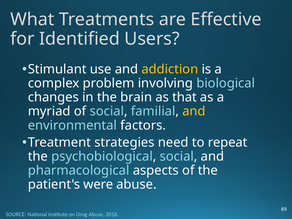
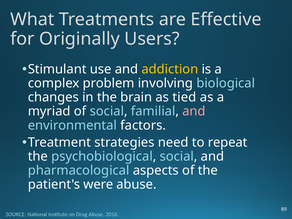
Identified: Identified -> Originally (79, 39)
that: that -> tied (184, 97)
and colour: yellow -> pink (194, 111)
